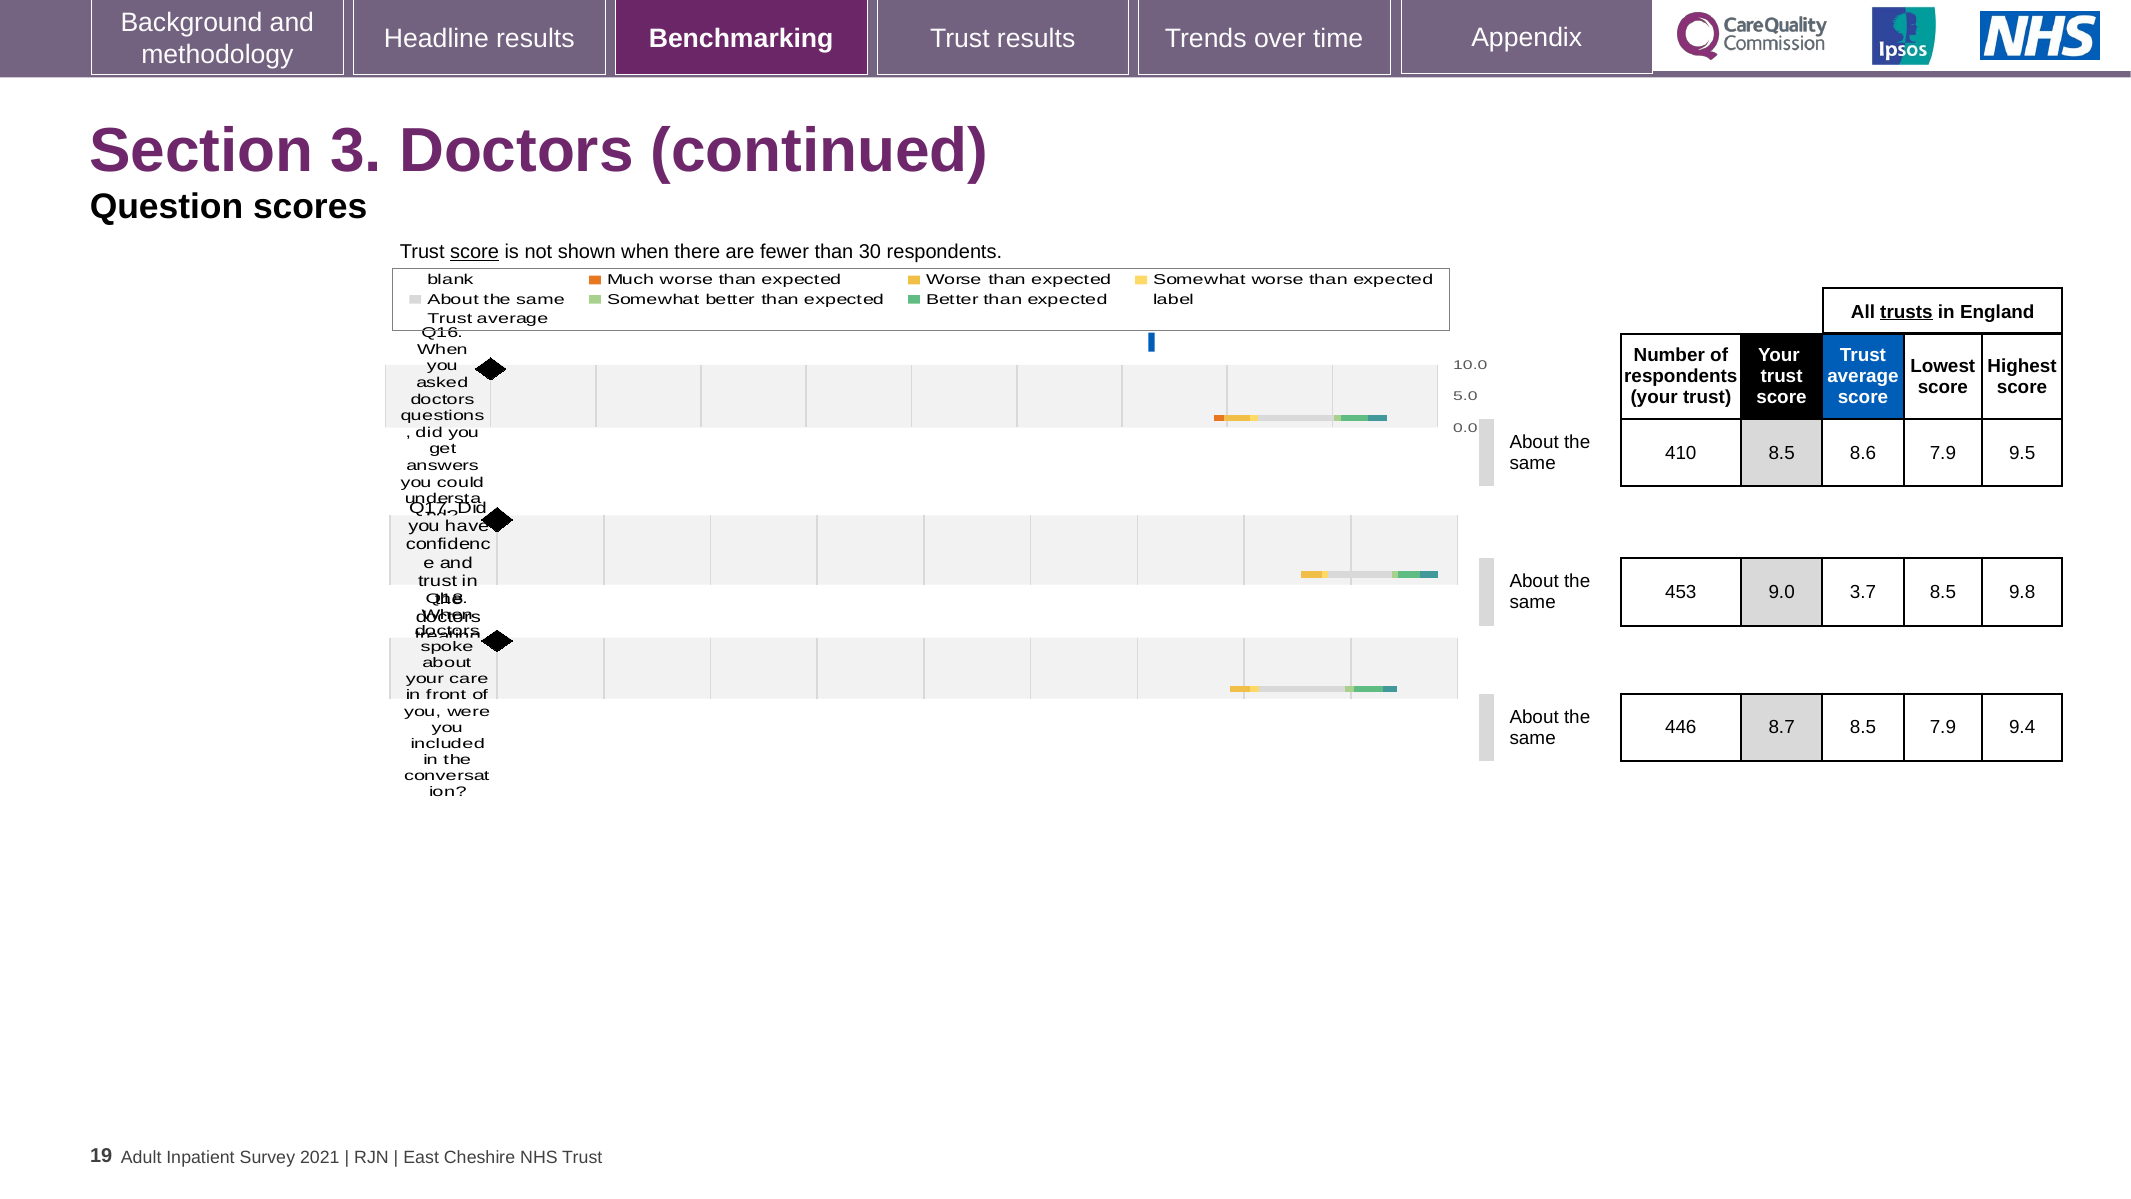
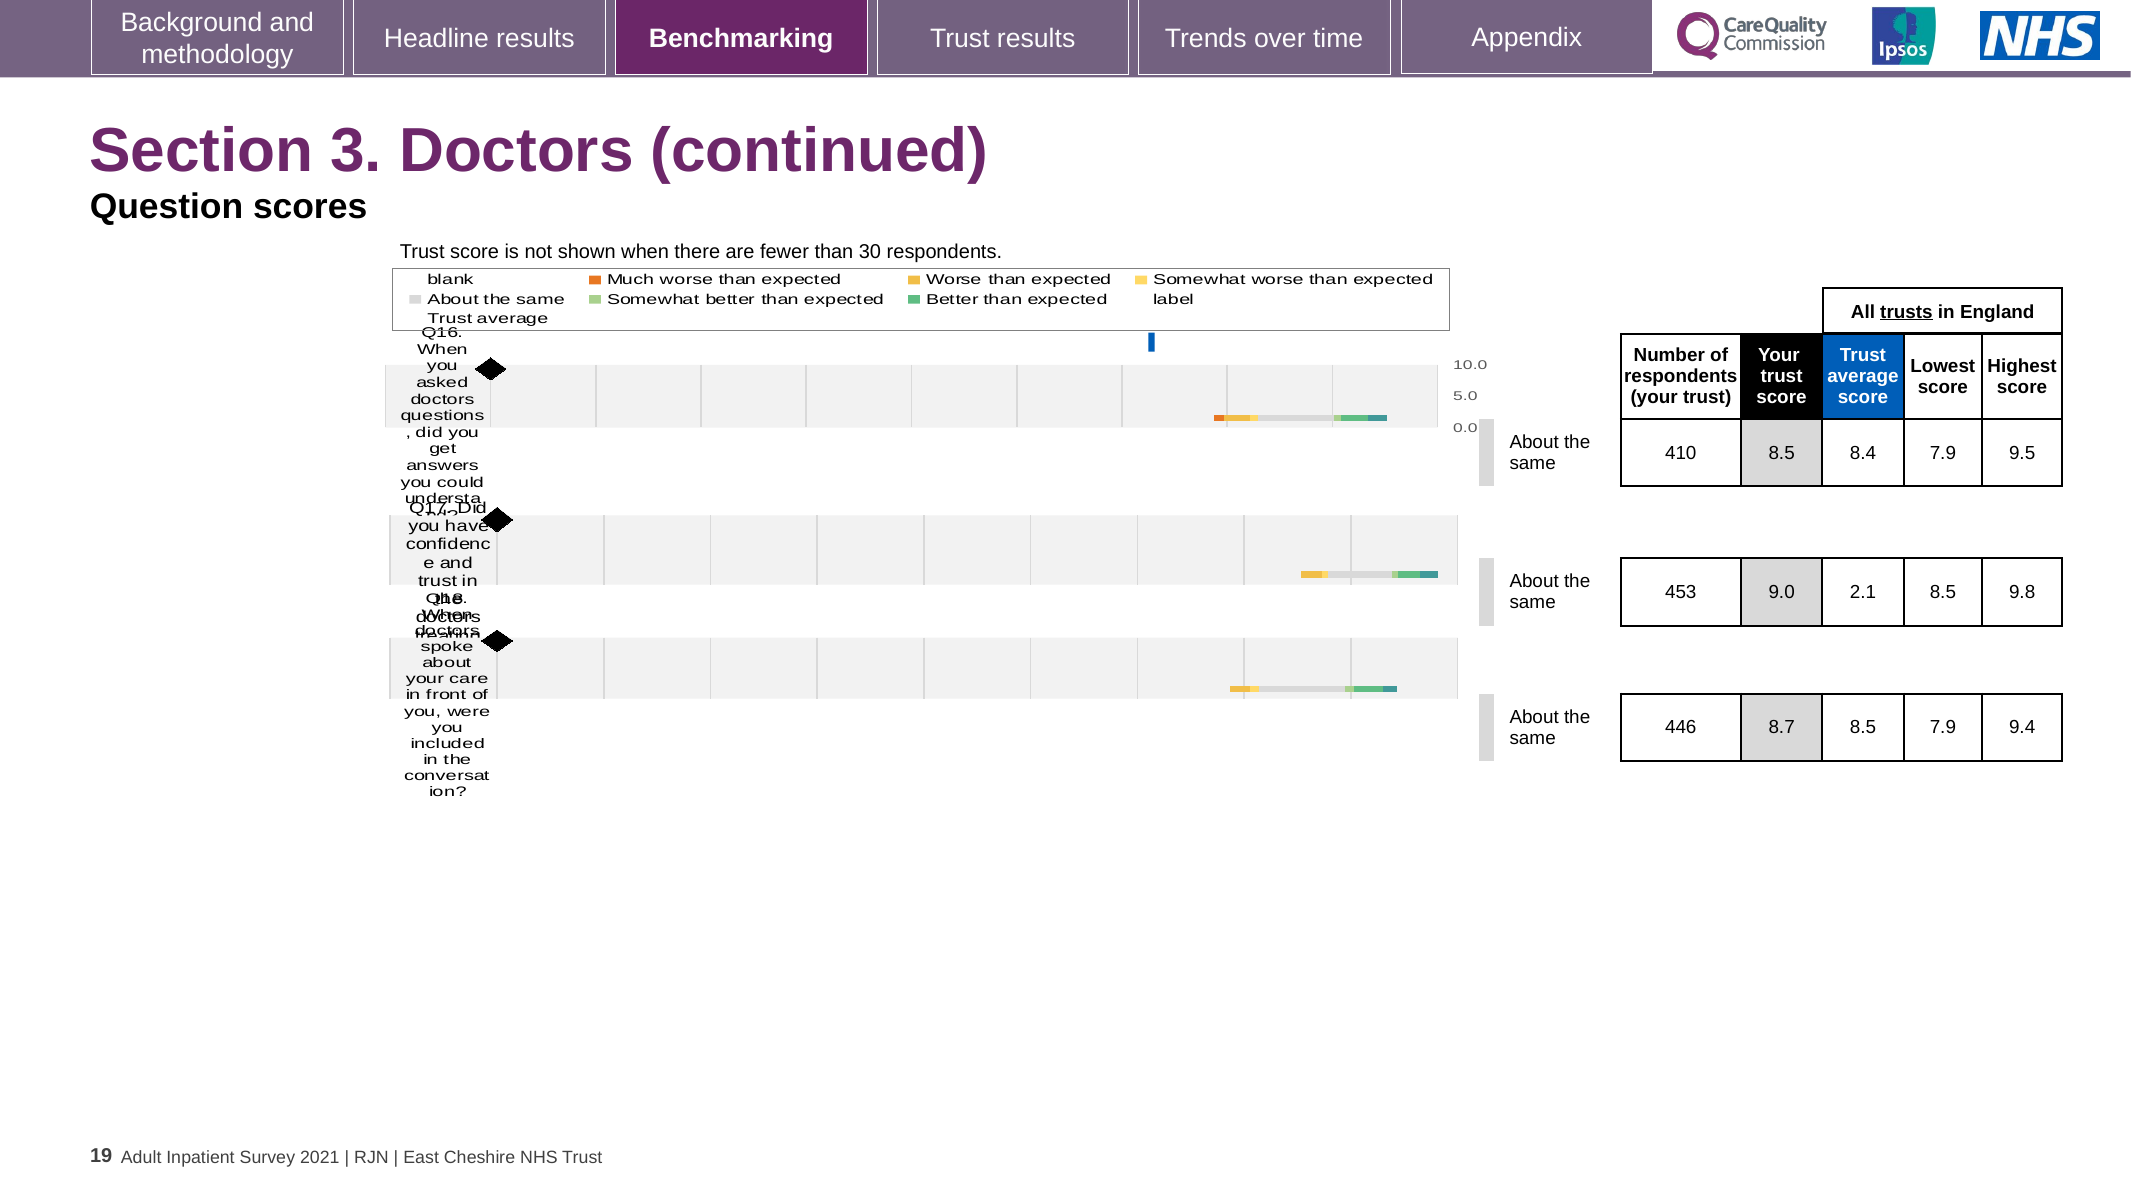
score underline: present -> none (475, 252)
8.6: 8.6 -> 8.4 (1863, 453)
3.7: 3.7 -> 2.1 (1863, 592)
